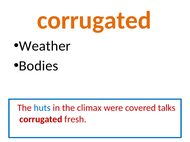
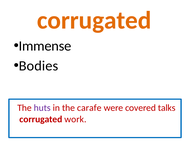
Weather: Weather -> Immense (45, 46)
huts colour: blue -> purple (42, 108)
climax: climax -> carafe (89, 108)
fresh: fresh -> work (75, 120)
